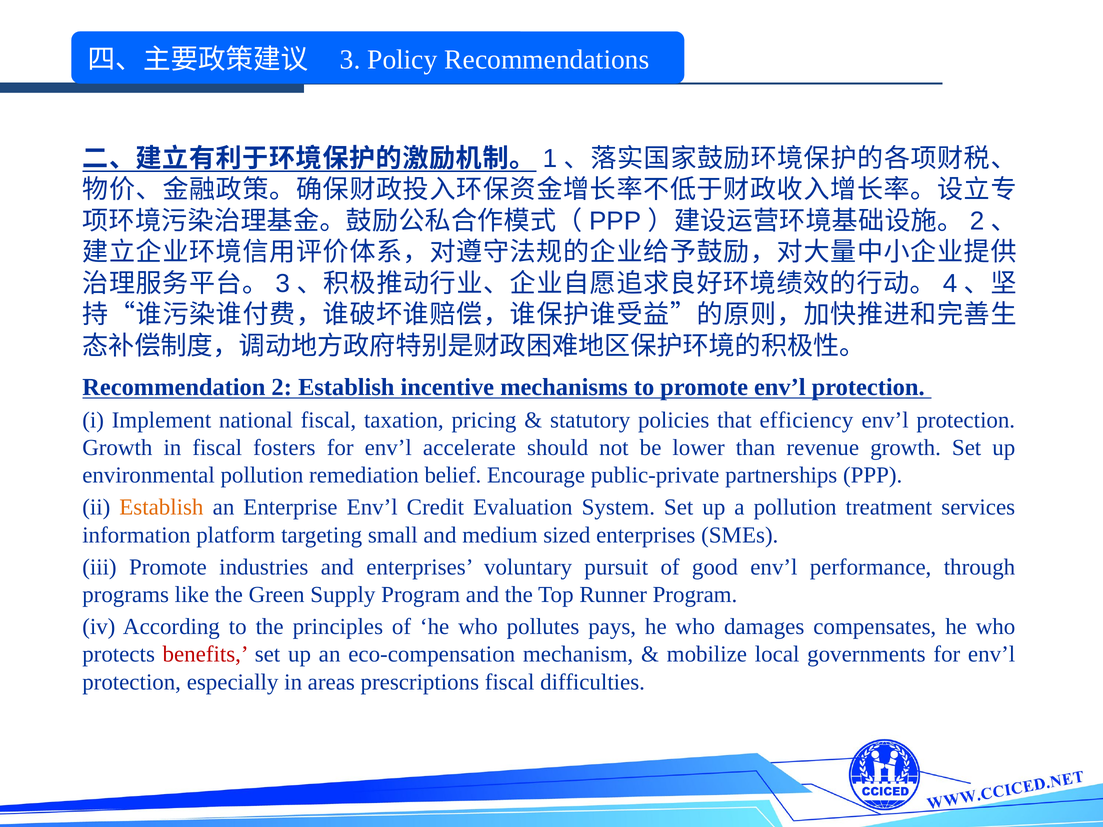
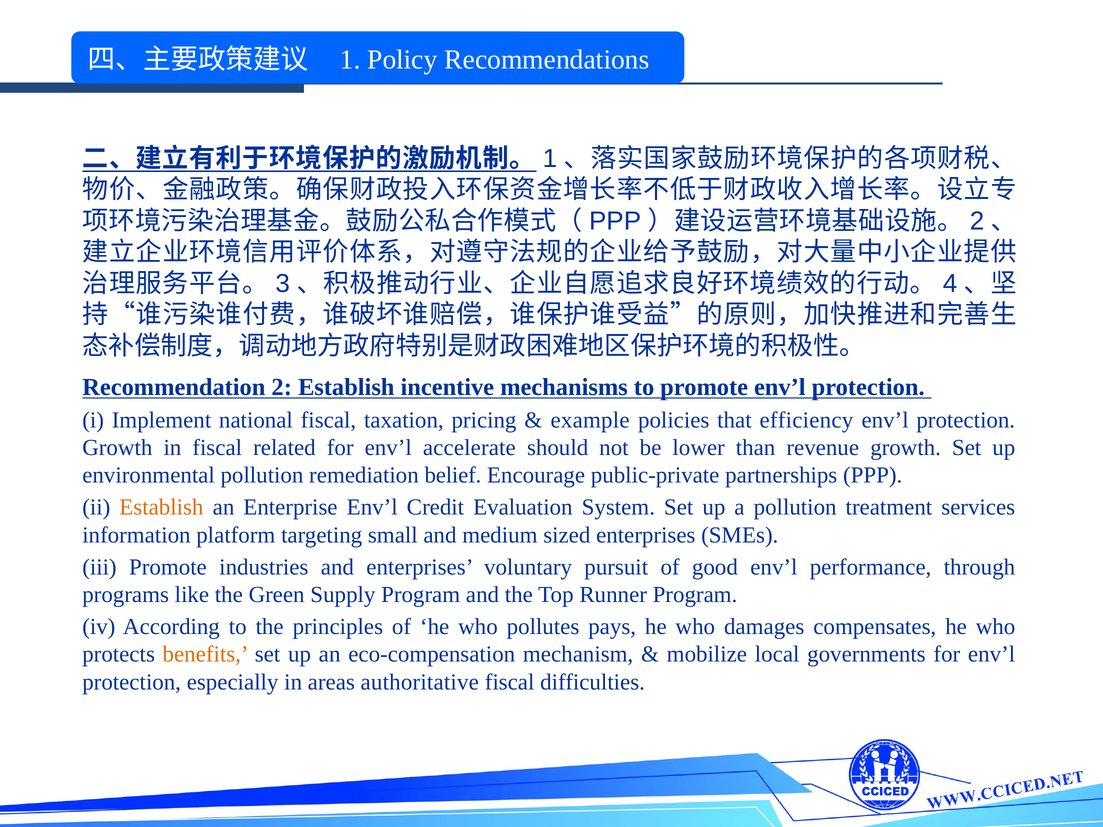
3: 3 -> 1 (350, 59)
statutory: statutory -> example (590, 420)
fosters: fosters -> related (284, 448)
benefits colour: red -> orange (206, 655)
prescriptions: prescriptions -> authoritative (420, 682)
